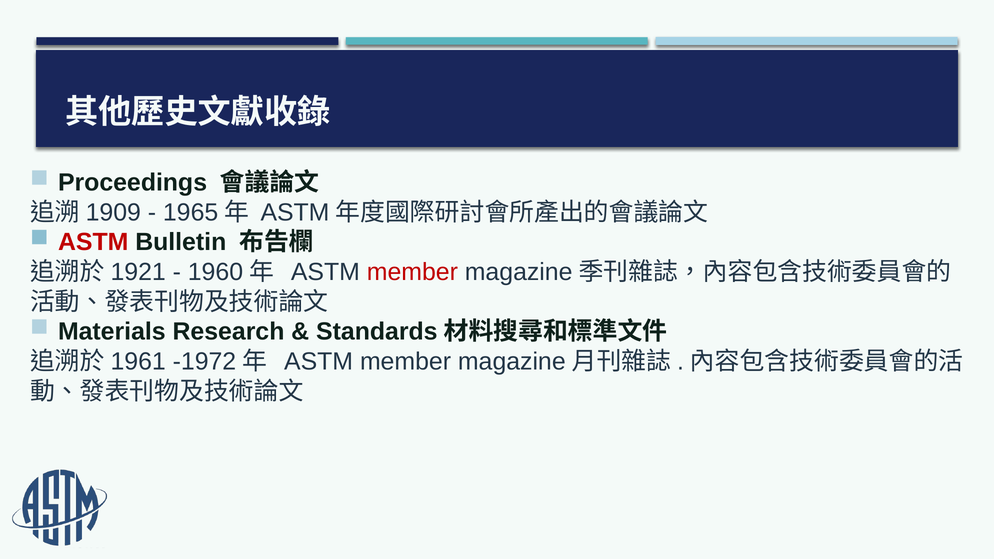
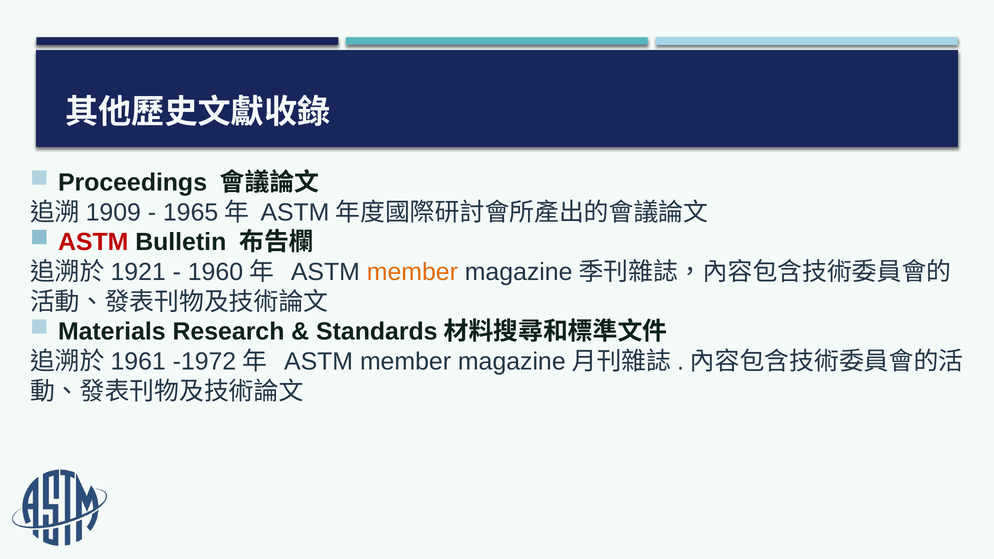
member colour: red -> orange (412, 272)
